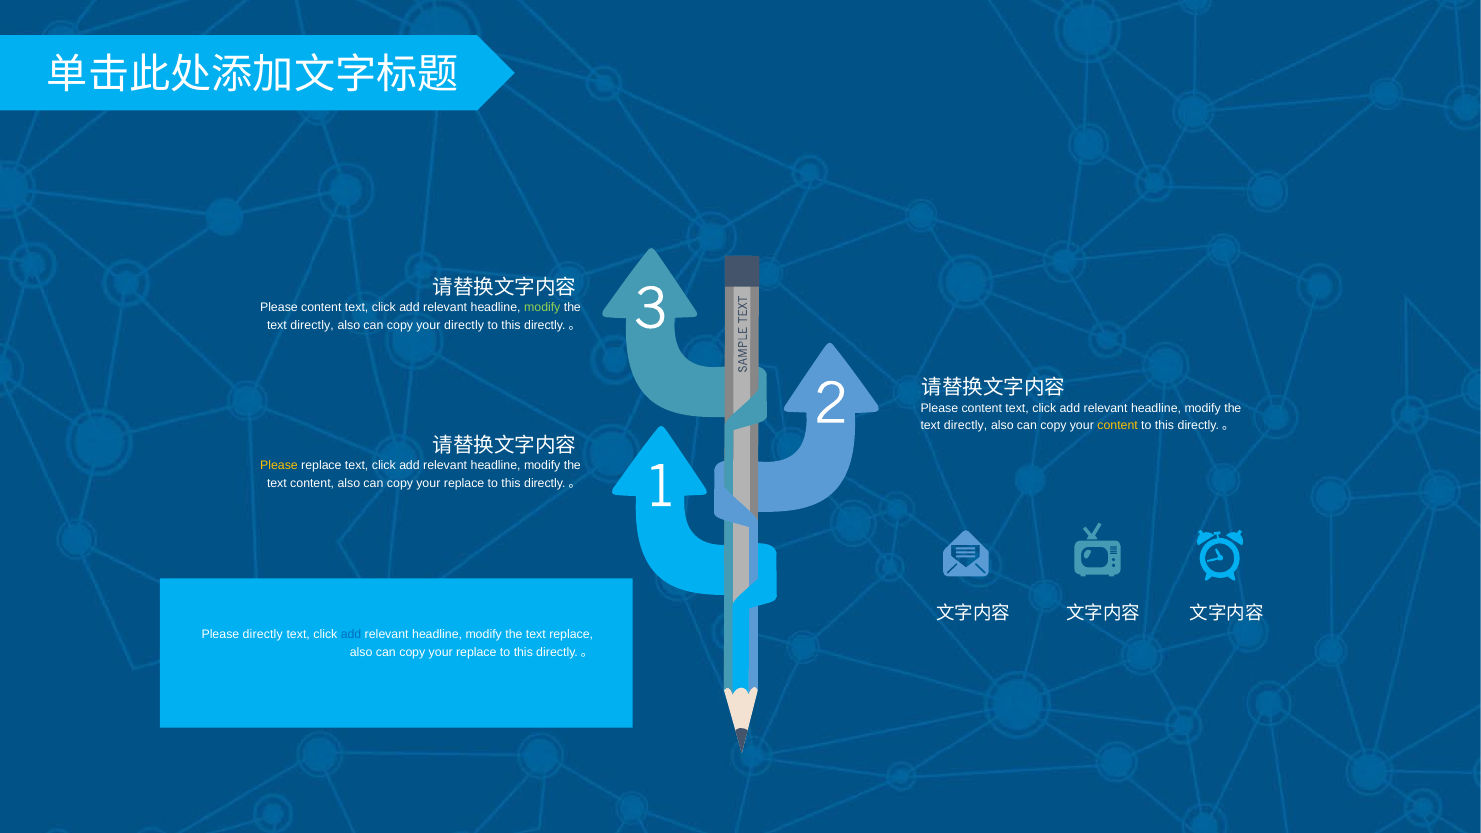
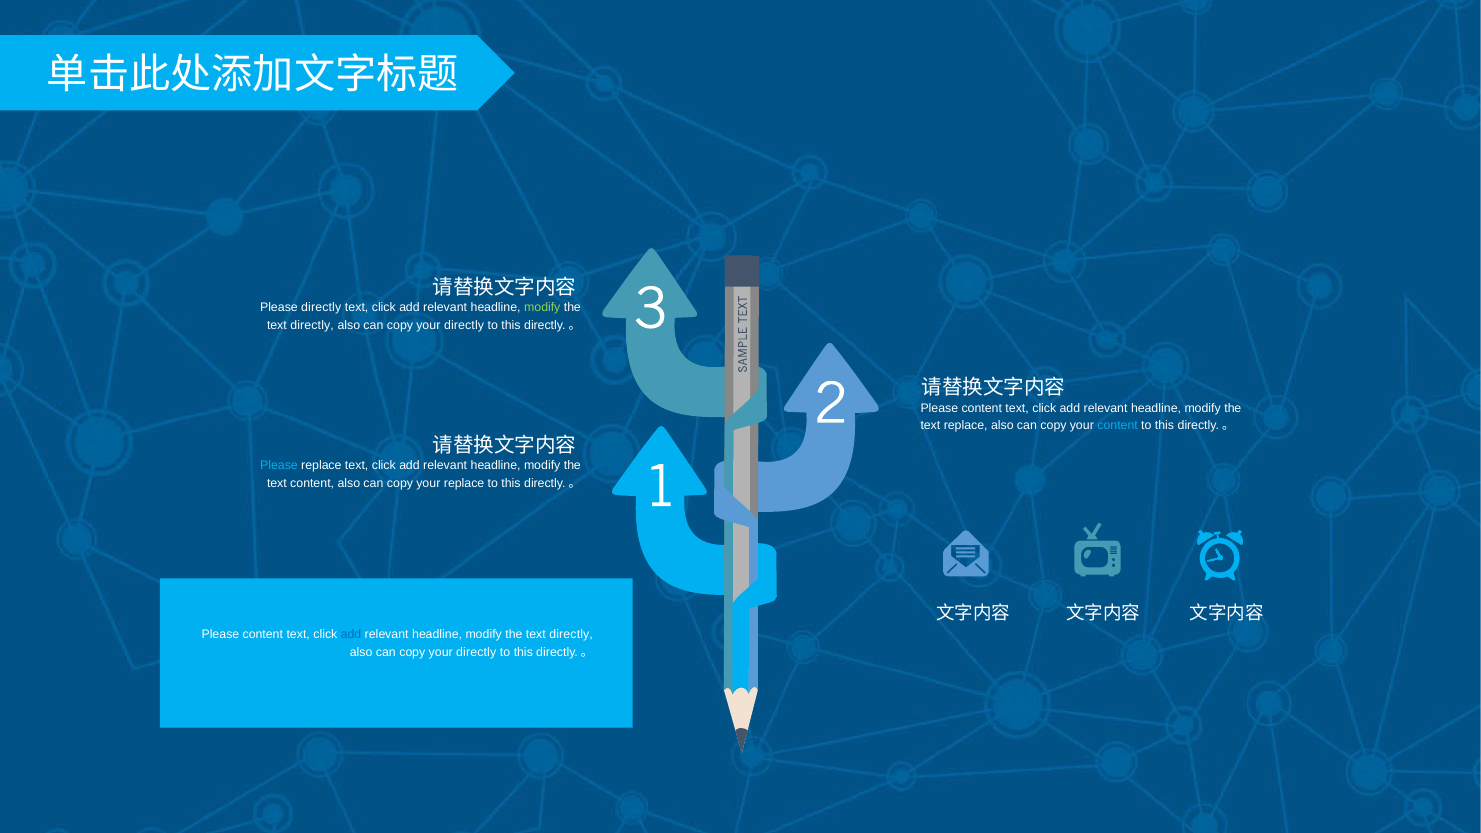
content: content -> directly (321, 308)
directly: directly -> replace (966, 426)
content colour: yellow -> light blue (1118, 426)
Please colour: yellow -> light blue (279, 466)
directly: directly -> content (263, 635)
replace: replace -> directly (571, 635)
replace: replace -> directly (476, 653)
